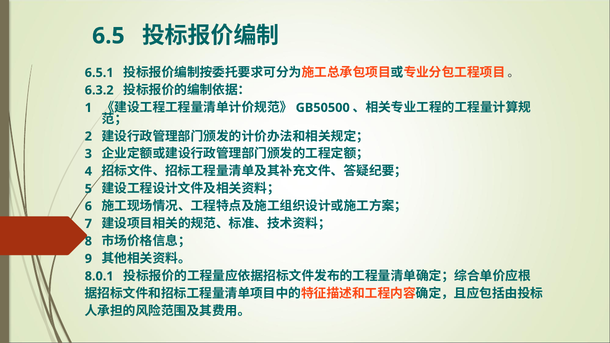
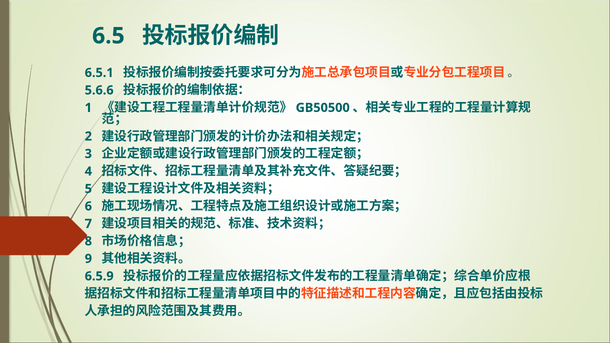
6.3.2: 6.3.2 -> 5.6.6 (99, 90)
8.0.1: 8.0.1 -> 6.5.9 (99, 276)
